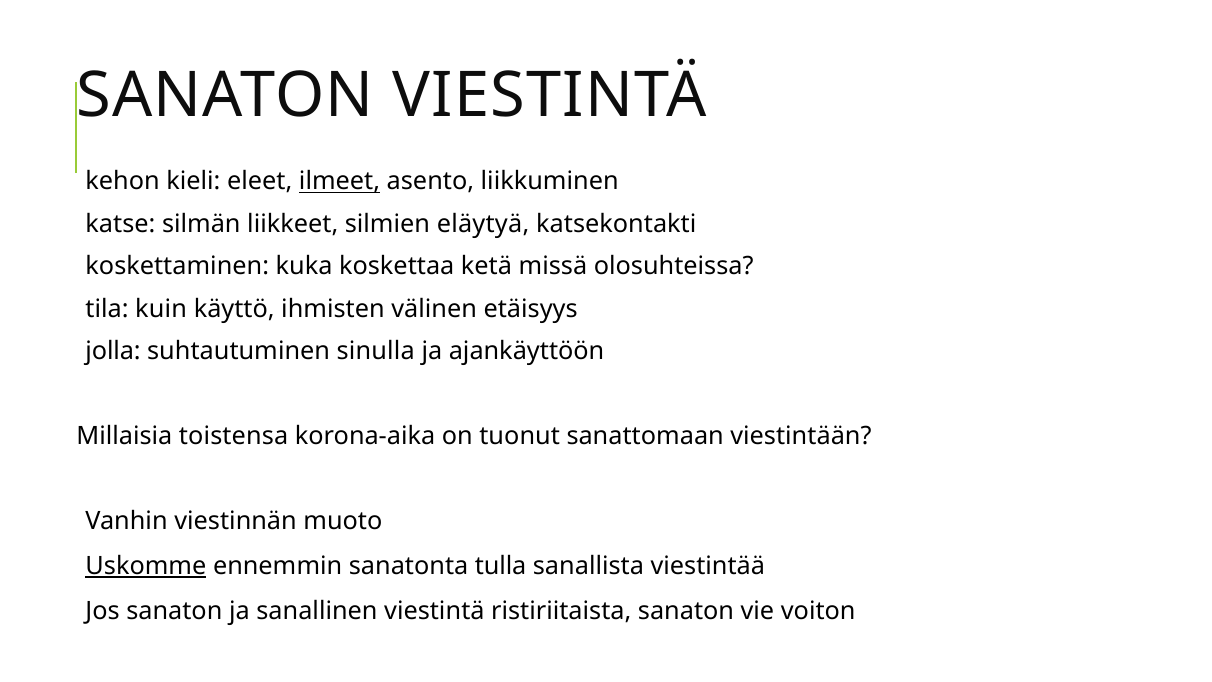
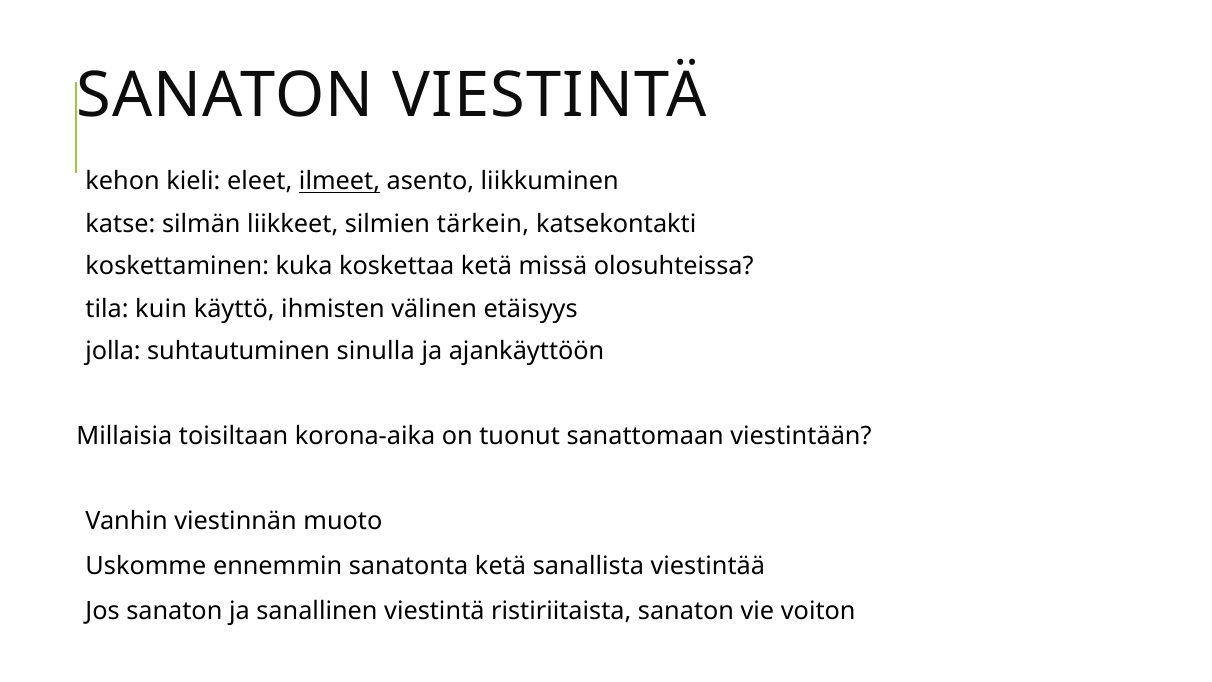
eläytyä: eläytyä -> tärkein (483, 224)
toistensa: toistensa -> toisiltaan (234, 436)
Uskomme underline: present -> none (146, 566)
sanatonta tulla: tulla -> ketä (501, 566)
